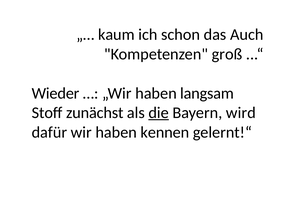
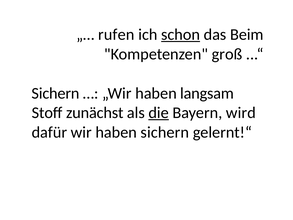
kaum: kaum -> rufen (116, 35)
schon underline: none -> present (181, 35)
Auch: Auch -> Beim (247, 35)
Wieder: Wieder -> Sichern (56, 93)
haben kennen: kennen -> sichern (165, 132)
